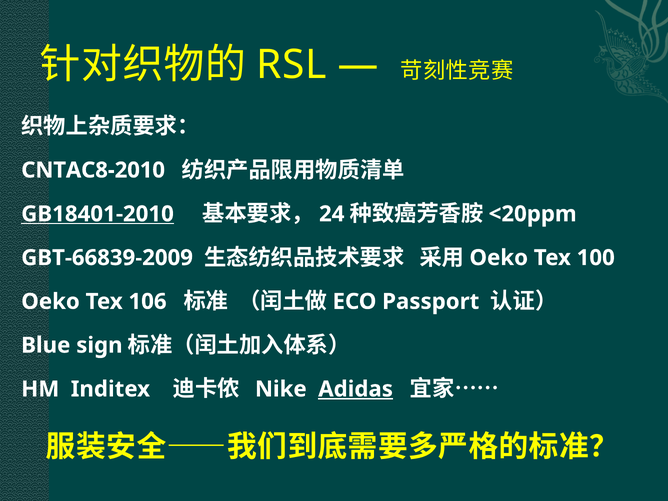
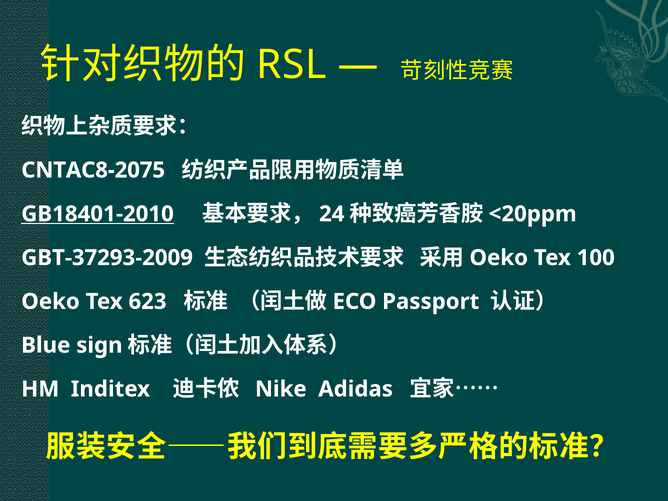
CNTAC8-2010: CNTAC8-2010 -> CNTAC8-2075 (93, 170)
GBT-66839-2009: GBT-66839-2009 -> GBT-37293-2009 (107, 258)
106: 106 -> 623 (148, 302)
Adidas underline: present -> none (356, 389)
